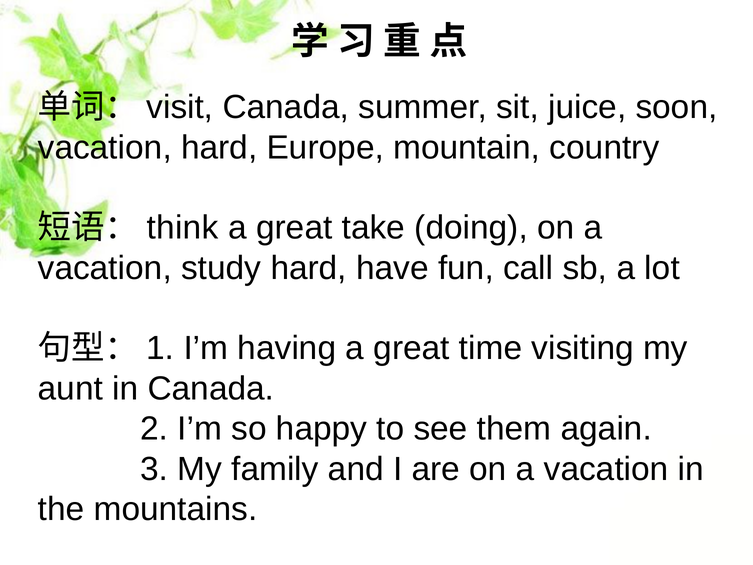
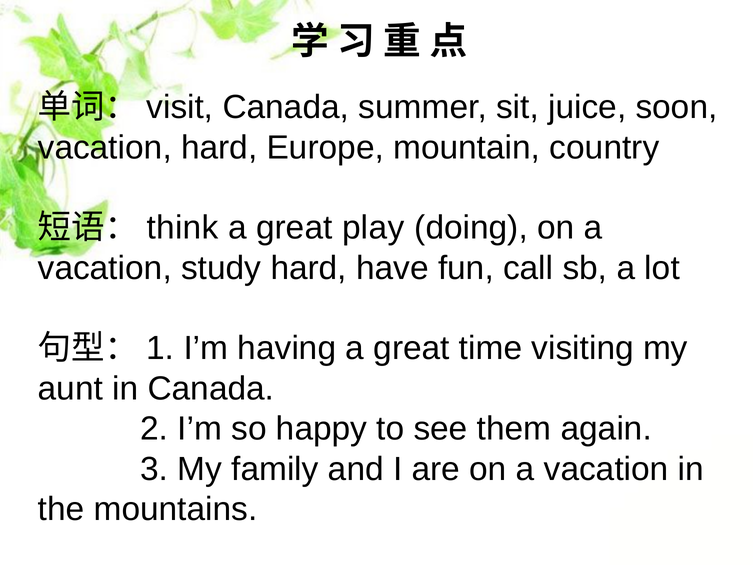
take: take -> play (373, 228)
